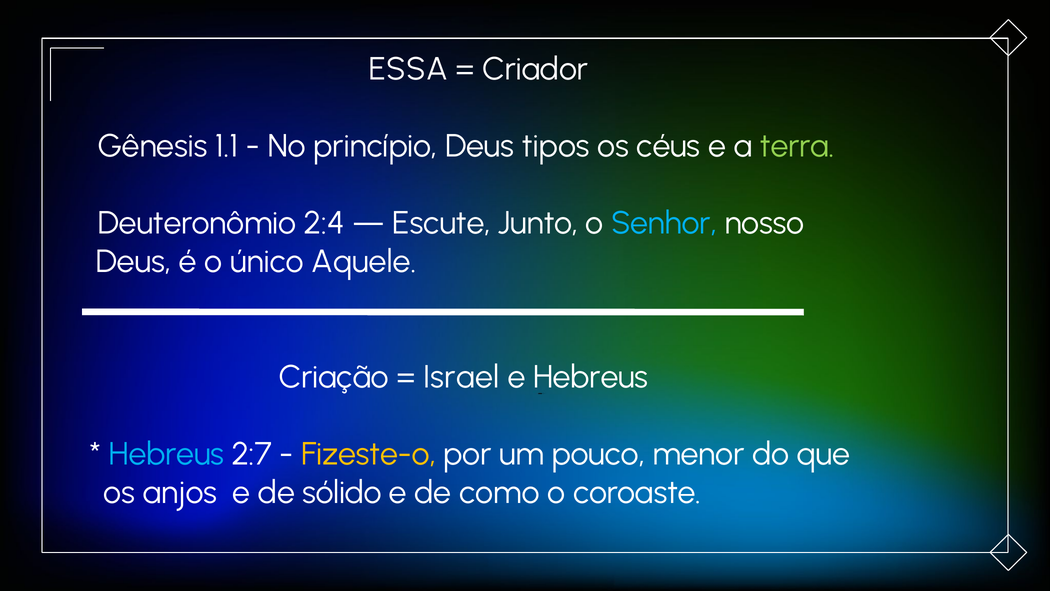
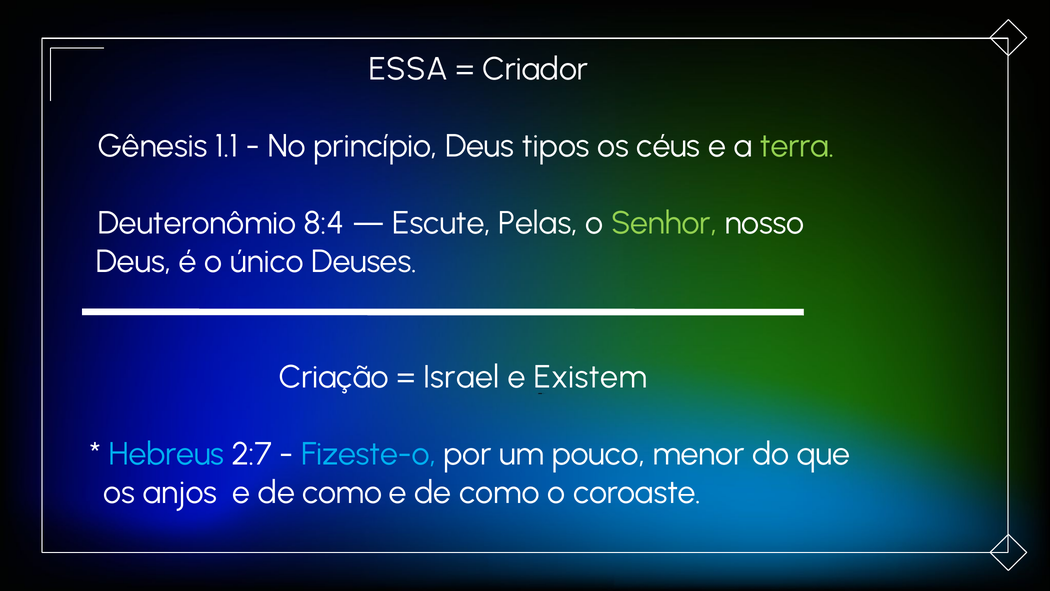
2:4: 2:4 -> 8:4 (324, 223)
Junto: Junto -> Pelas (538, 223)
Senhor colour: light blue -> light green (664, 223)
Aquele: Aquele -> Deuses (364, 262)
e Hebreus: Hebreus -> Existem (590, 377)
Fizeste-o colour: yellow -> light blue (369, 454)
anjos e de sólido: sólido -> como (342, 493)
